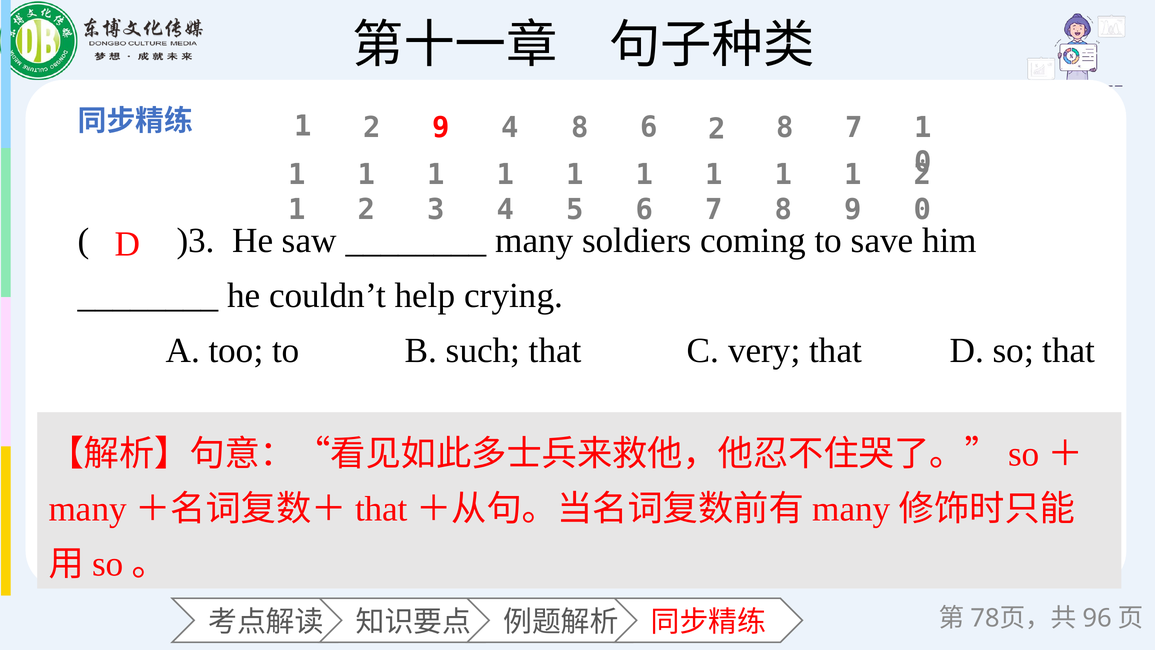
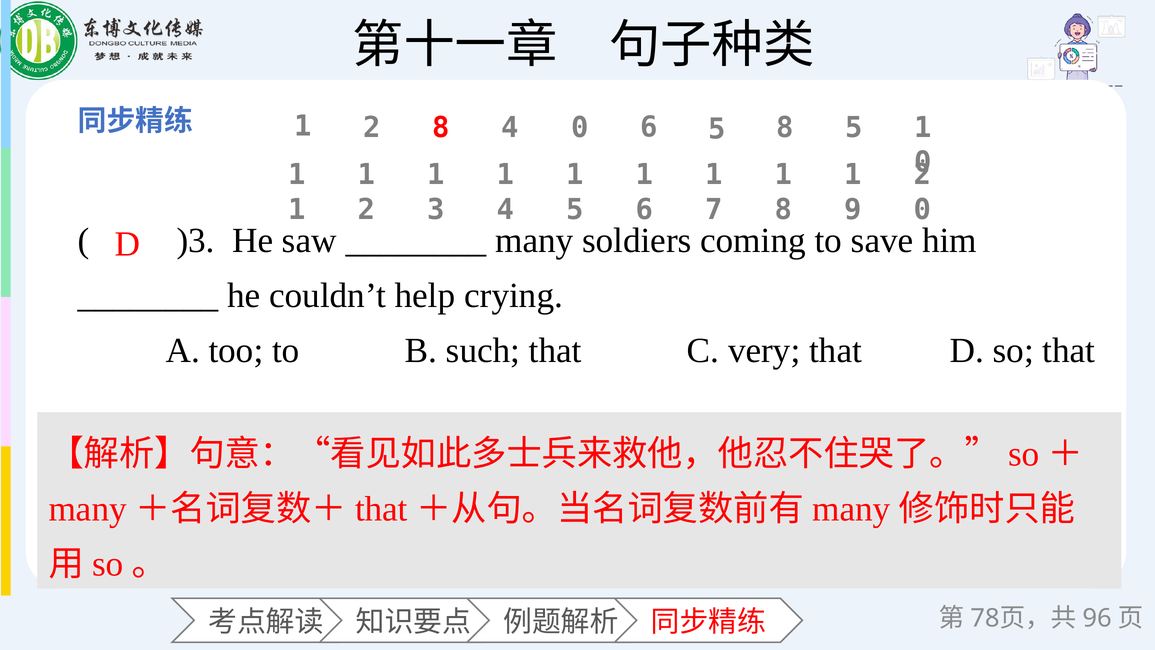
2 9: 9 -> 8 (441, 128)
4 8: 8 -> 0 (580, 128)
6 2: 2 -> 5 (717, 129)
8 7: 7 -> 5 (854, 128)
